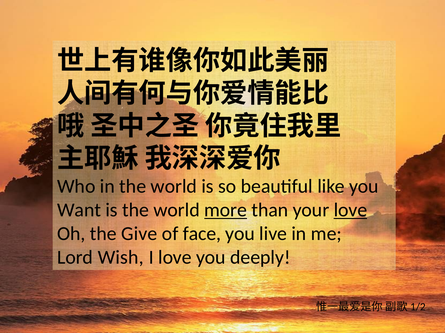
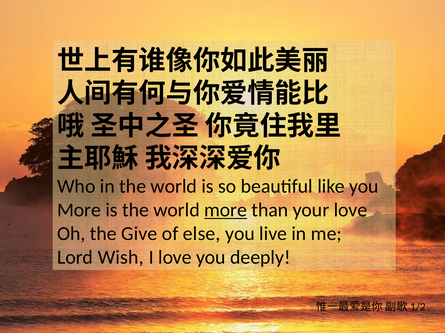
Want: Want -> More (79, 210)
love underline: present -> none (350, 210)
face: face -> else (202, 234)
